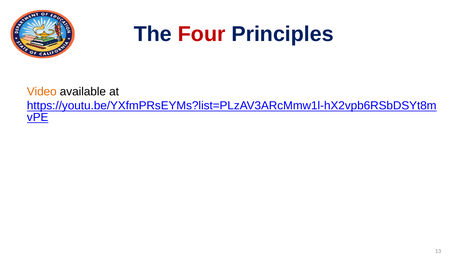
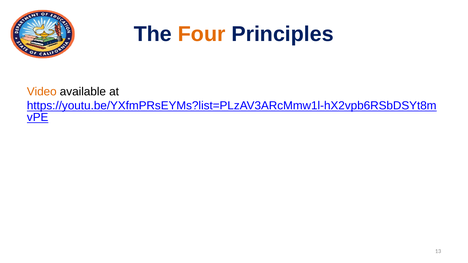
Four colour: red -> orange (202, 34)
